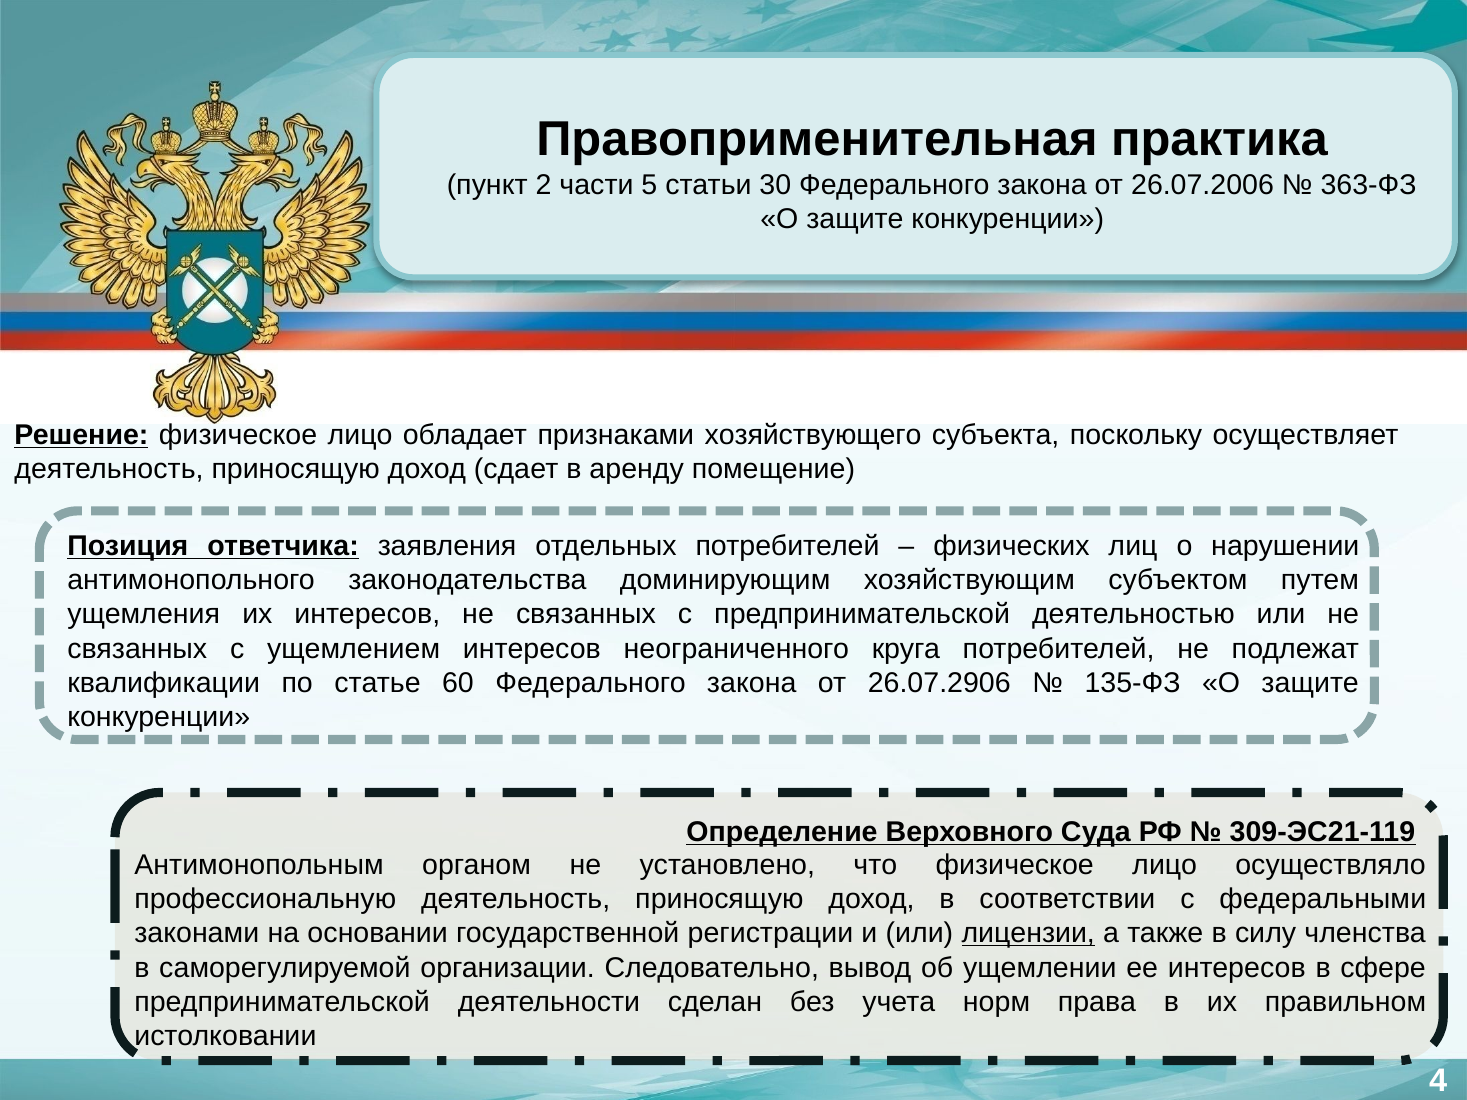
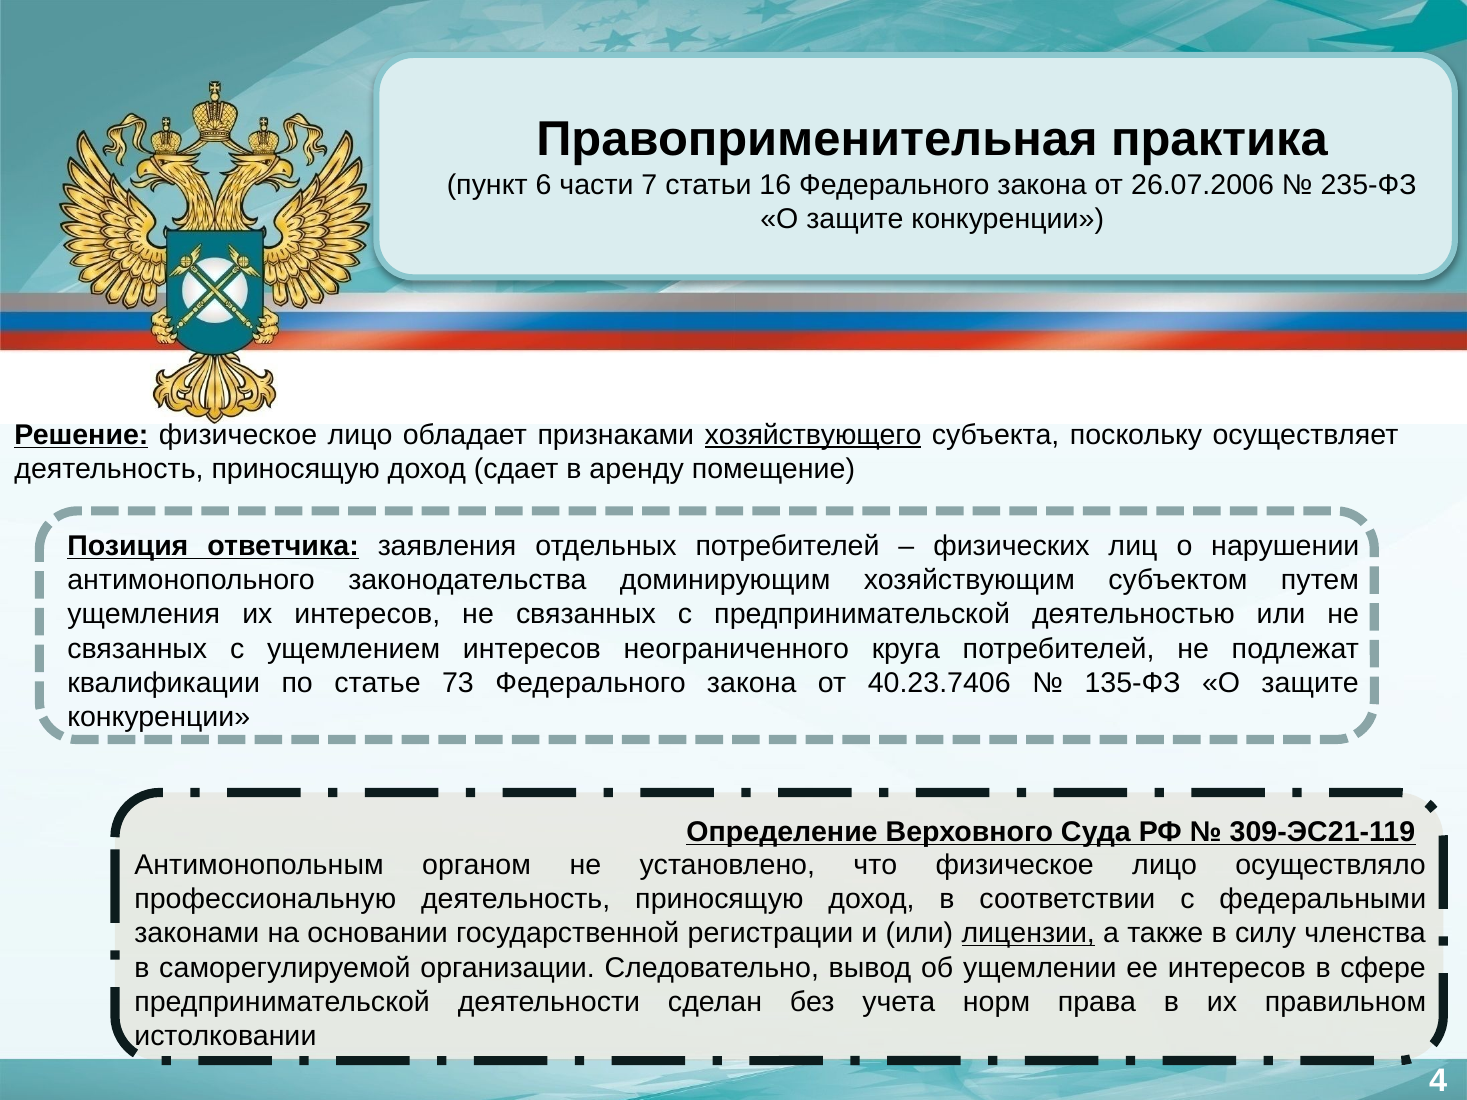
2: 2 -> 6 (544, 185)
5: 5 -> 7 (649, 185)
30: 30 -> 16 (775, 185)
363-ФЗ: 363-ФЗ -> 235-ФЗ (1369, 185)
хозяйствующего underline: none -> present (813, 435)
60: 60 -> 73 (458, 683)
26.07.2906: 26.07.2906 -> 40.23.7406 (939, 683)
